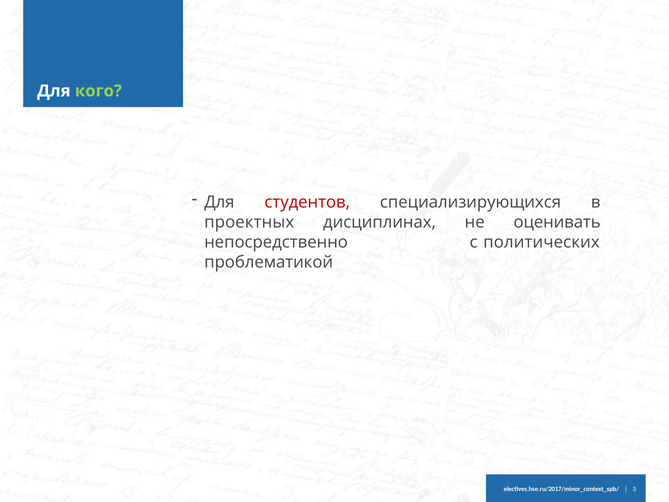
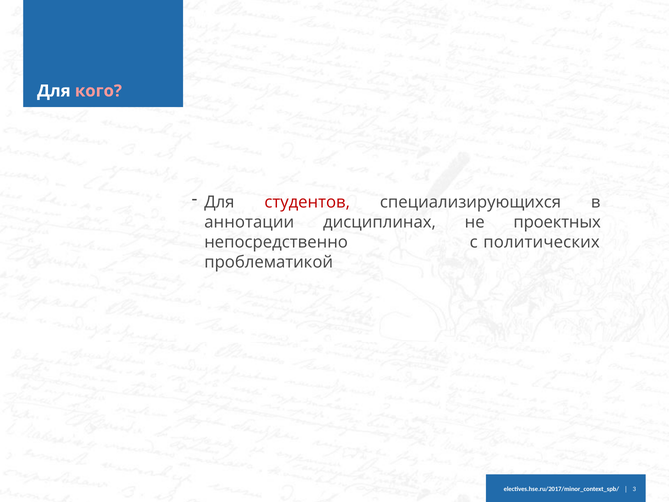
кого colour: light green -> pink (98, 91)
проектных: проектных -> аннотации (249, 222)
оценивать: оценивать -> проектных (557, 222)
